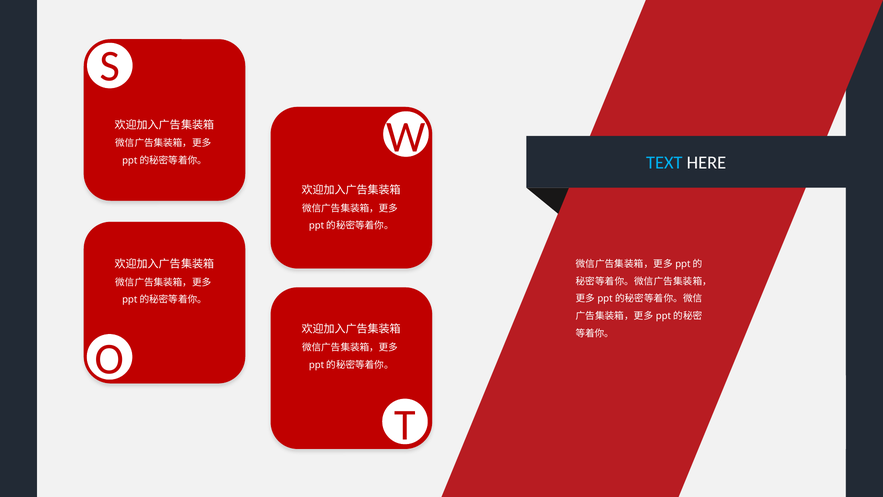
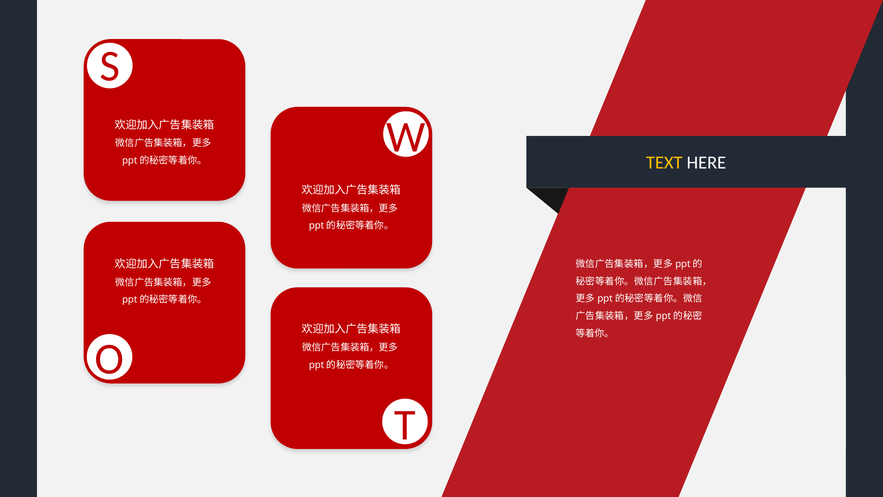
TEXT colour: light blue -> yellow (664, 163)
